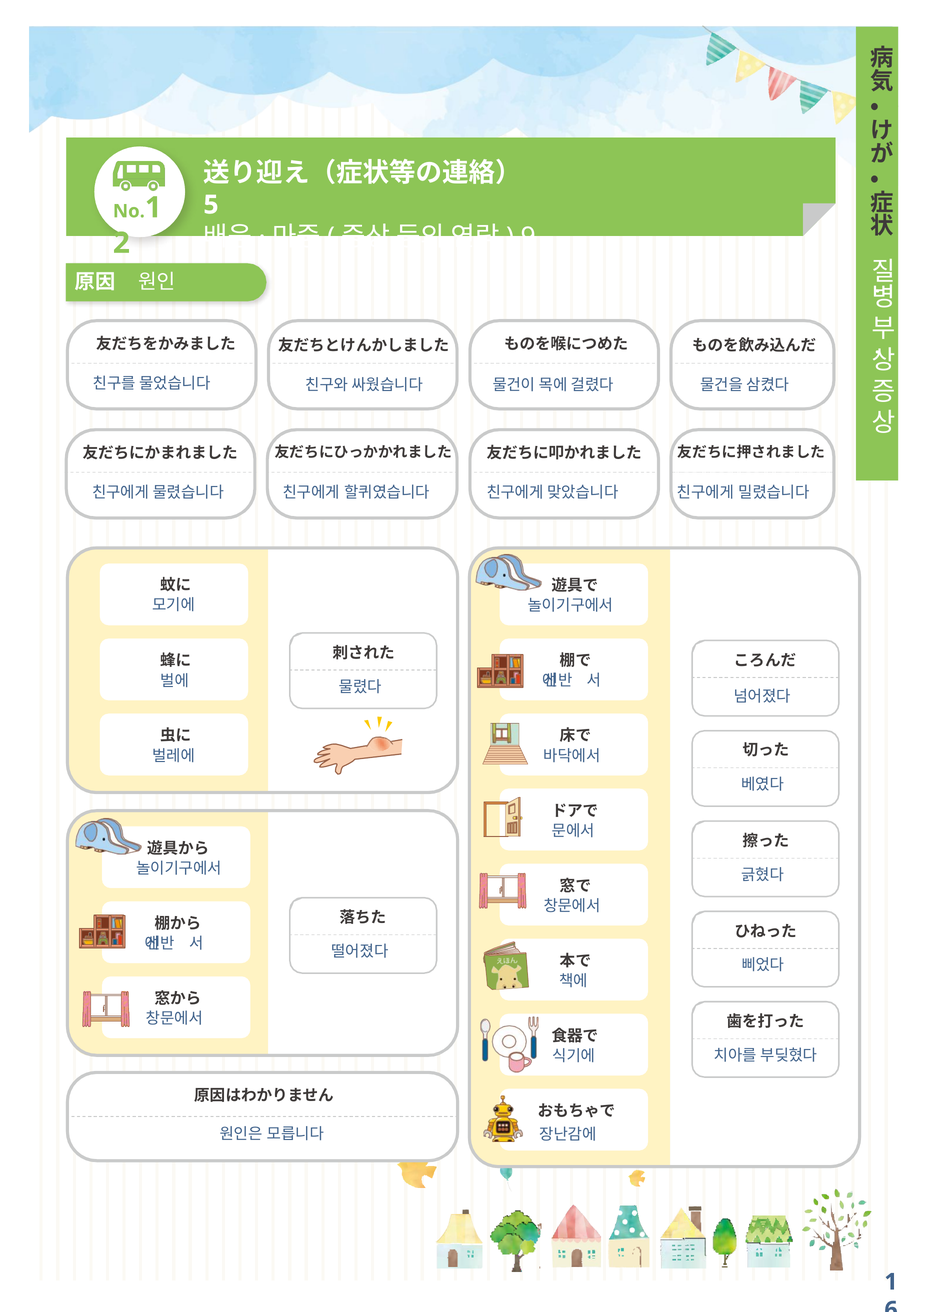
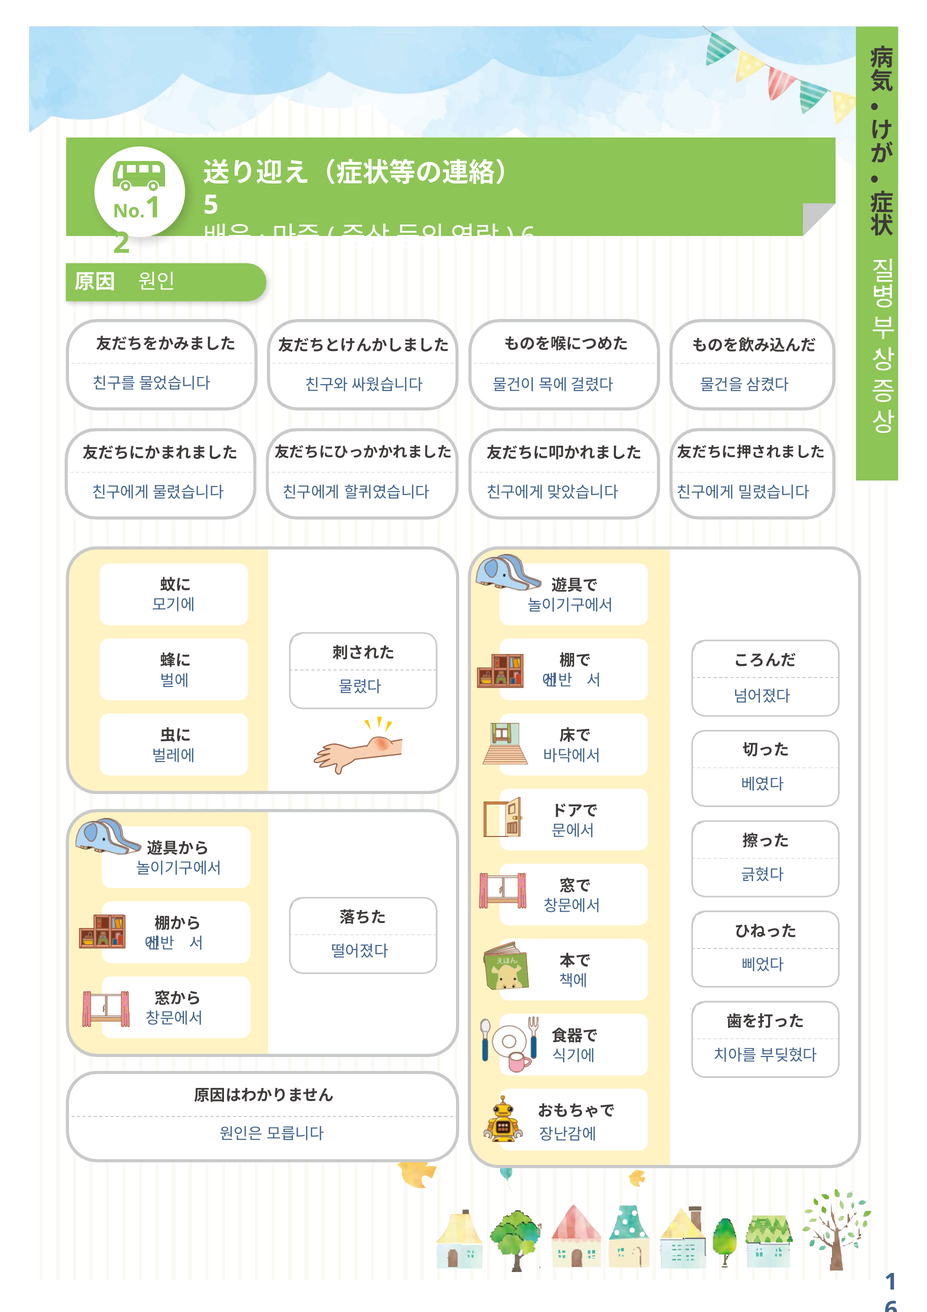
9: 9 -> 6 (529, 237)
